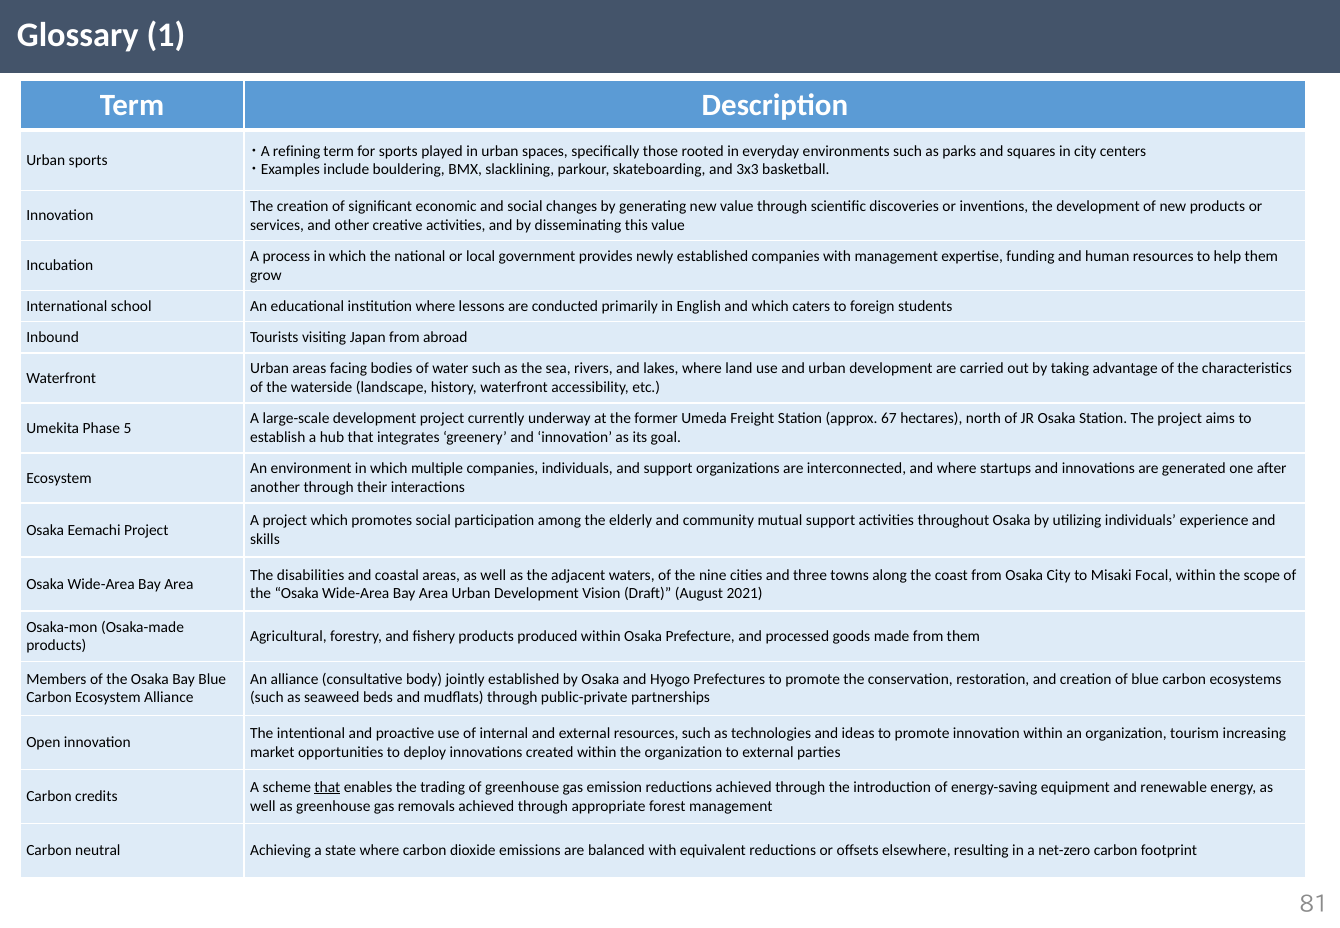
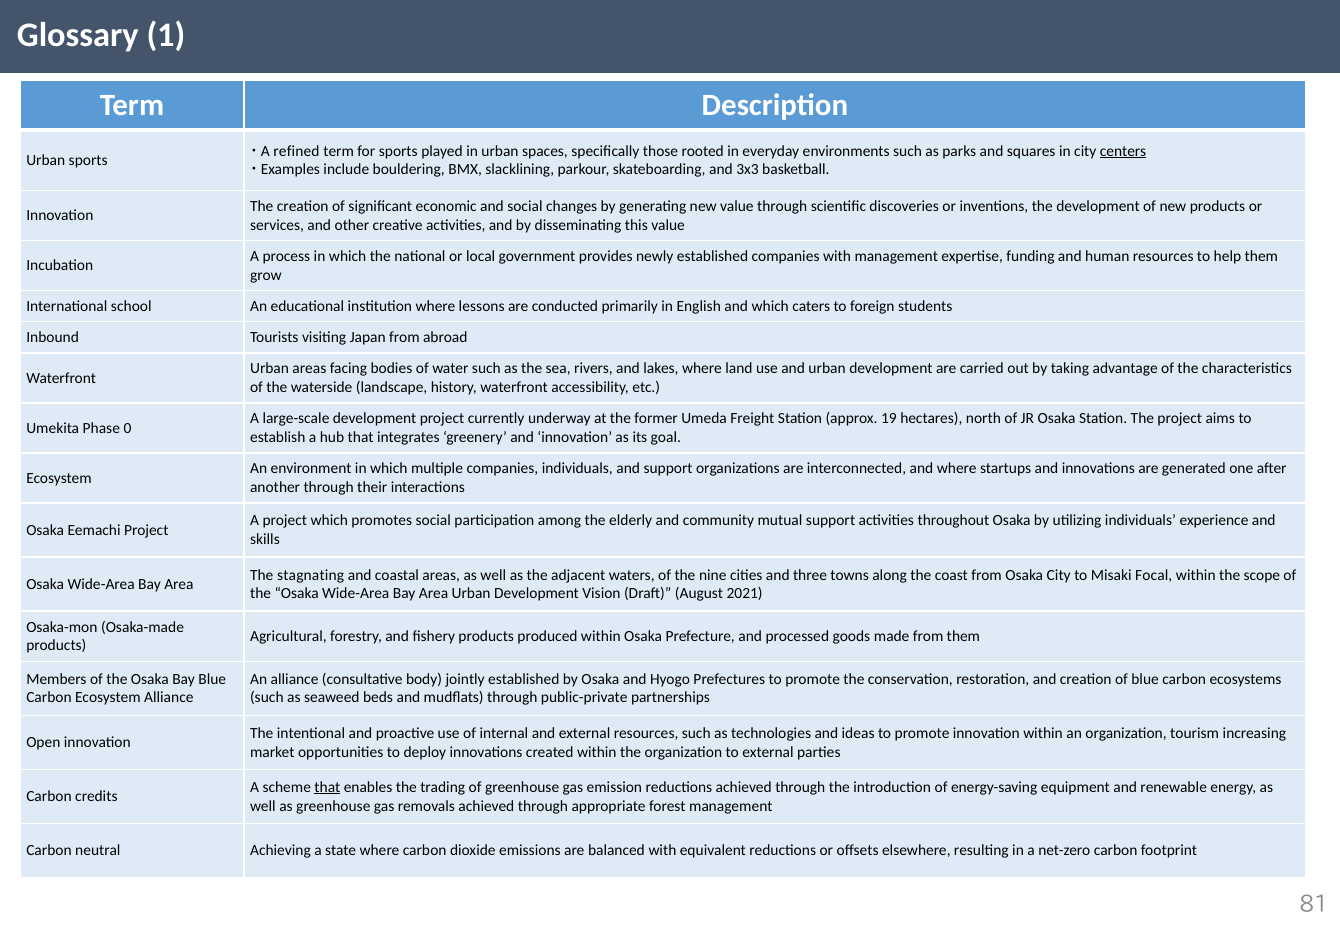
refining: refining -> refined (297, 151)
centers underline: none -> present (1123, 151)
67: 67 -> 19 (889, 419)
5: 5 -> 0 (127, 428)
disabilities: disabilities -> stagnating (311, 575)
